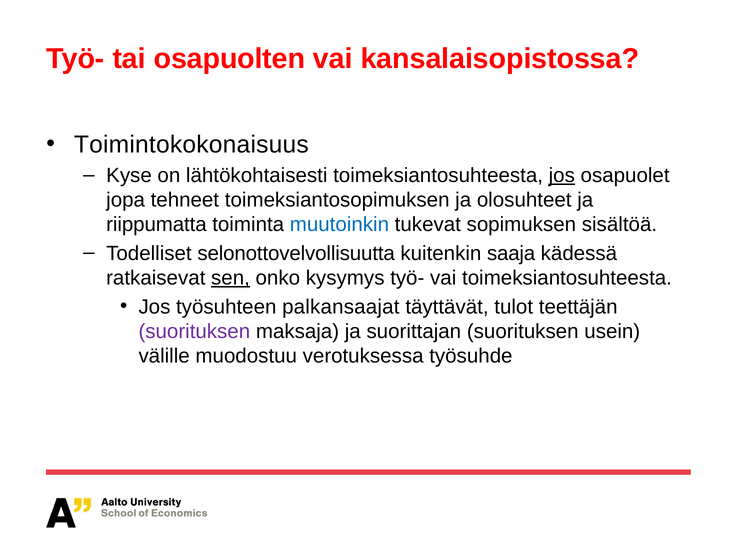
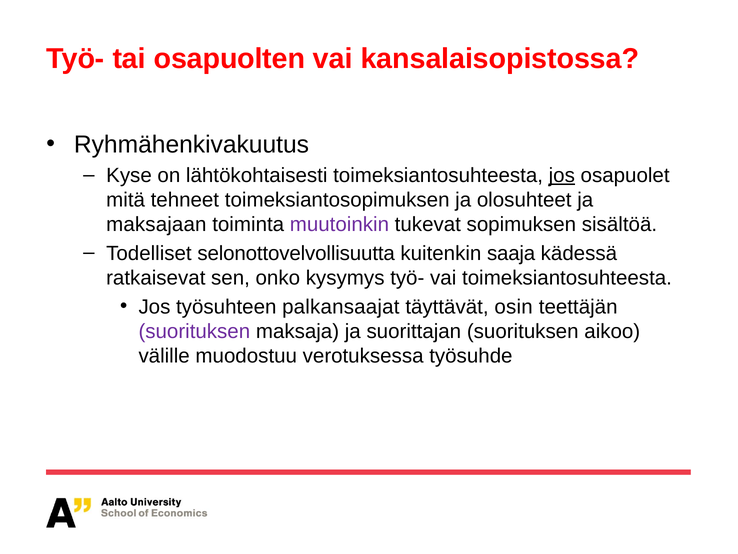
Toimintokokonaisuus: Toimintokokonaisuus -> Ryhmähenkivakuutus (191, 144)
jopa: jopa -> mitä (126, 200)
riippumatta: riippumatta -> maksajaan (156, 224)
muutoinkin colour: blue -> purple (339, 224)
sen underline: present -> none (230, 278)
tulot: tulot -> osin (514, 306)
usein: usein -> aikoo (612, 331)
